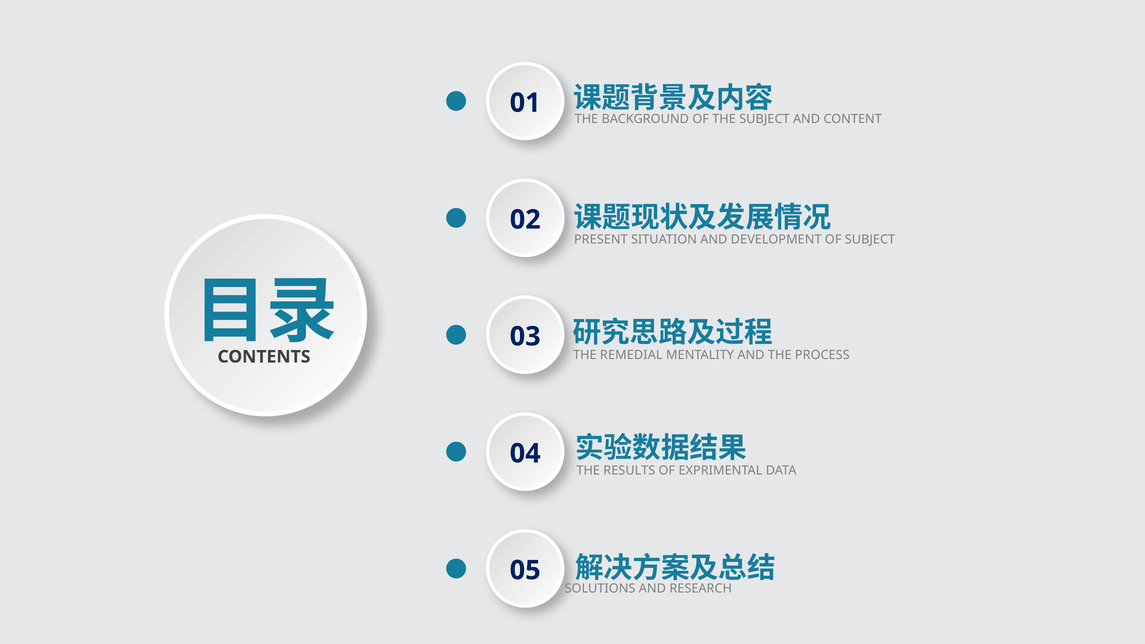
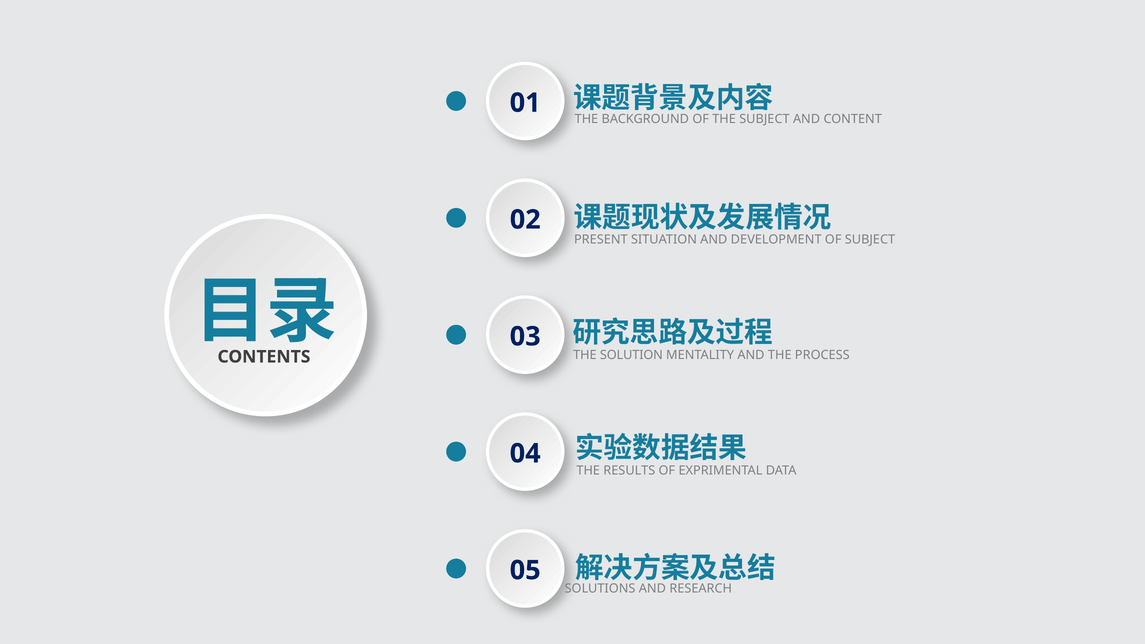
REMEDIAL: REMEDIAL -> SOLUTION (631, 355)
